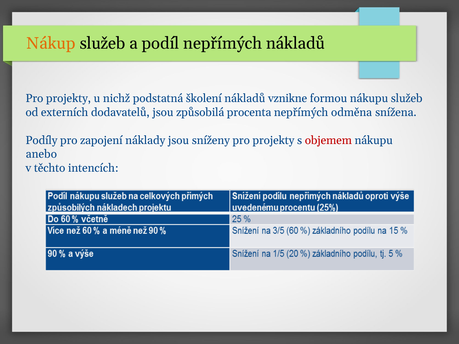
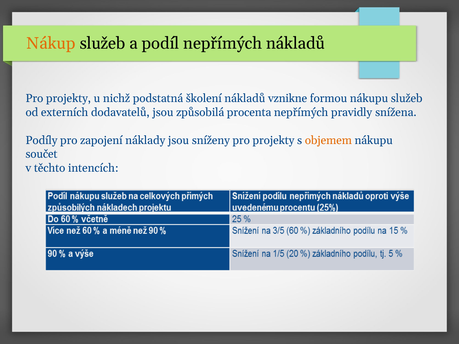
odměna: odměna -> pravidly (352, 112)
objemem colour: red -> orange (328, 140)
anebo: anebo -> součet (41, 154)
